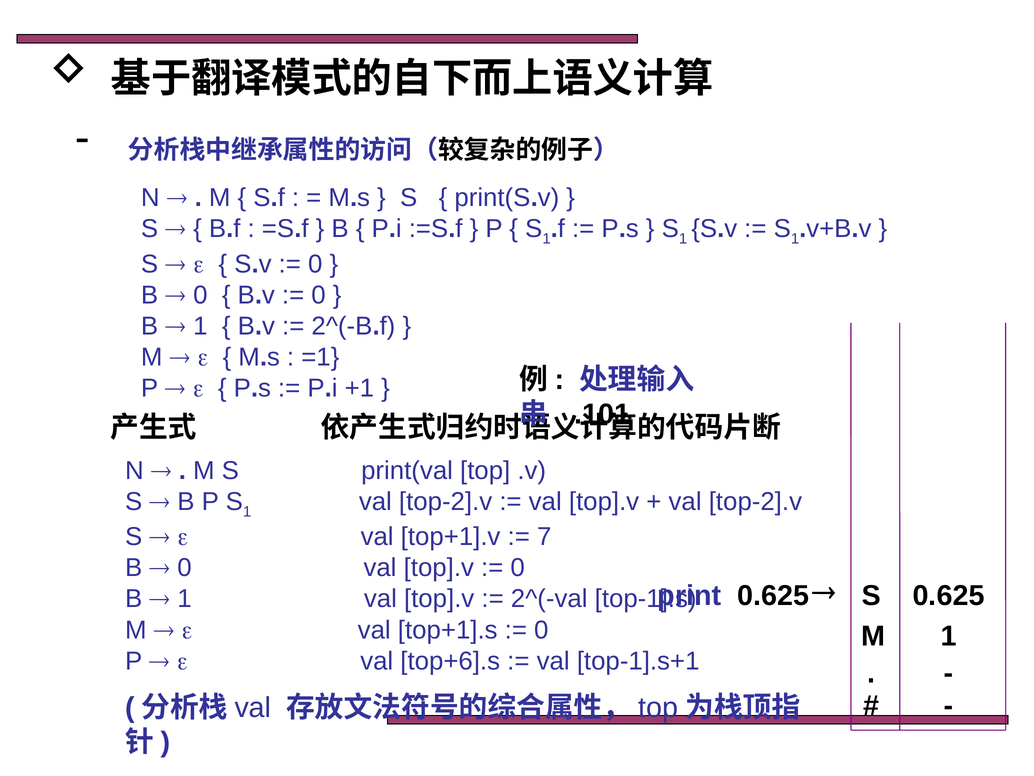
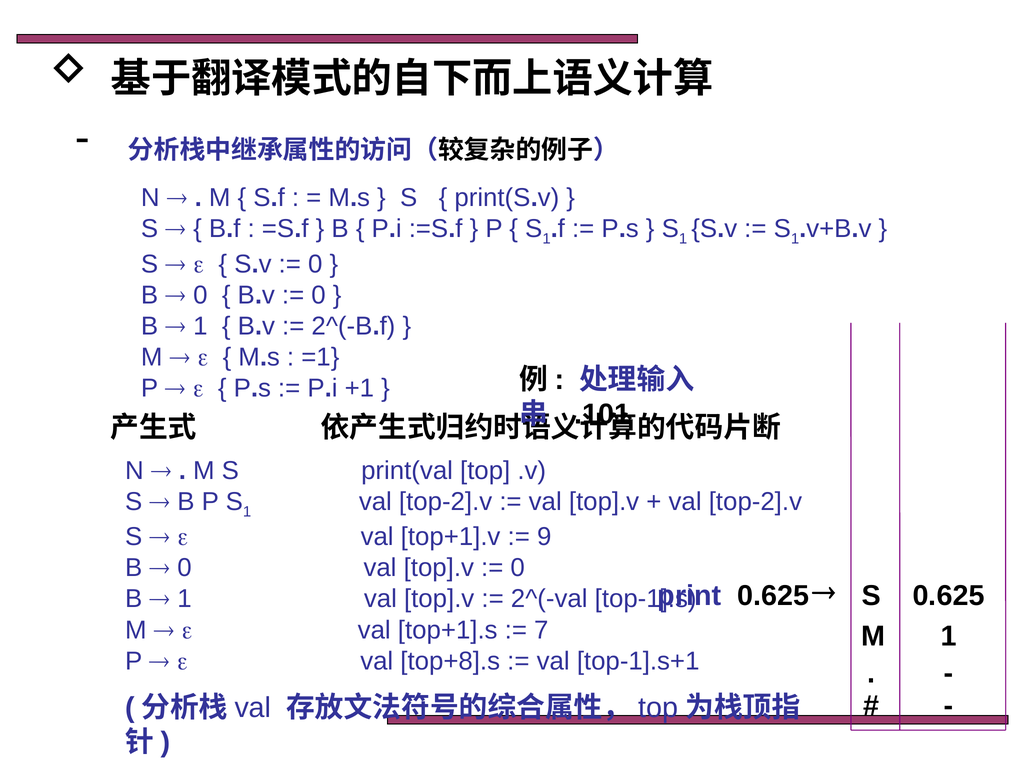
7: 7 -> 9 (544, 537)
0: 0 -> 7 (541, 630)
top+6].s: top+6].s -> top+8].s (450, 661)
